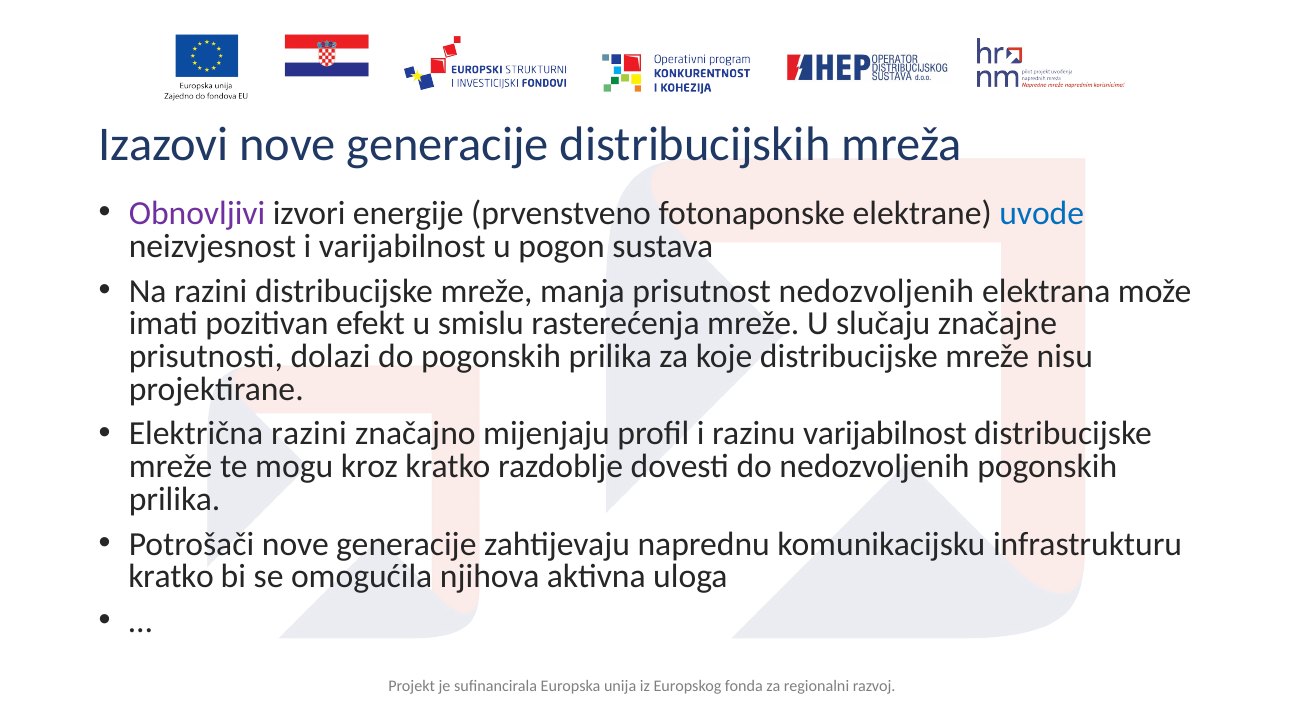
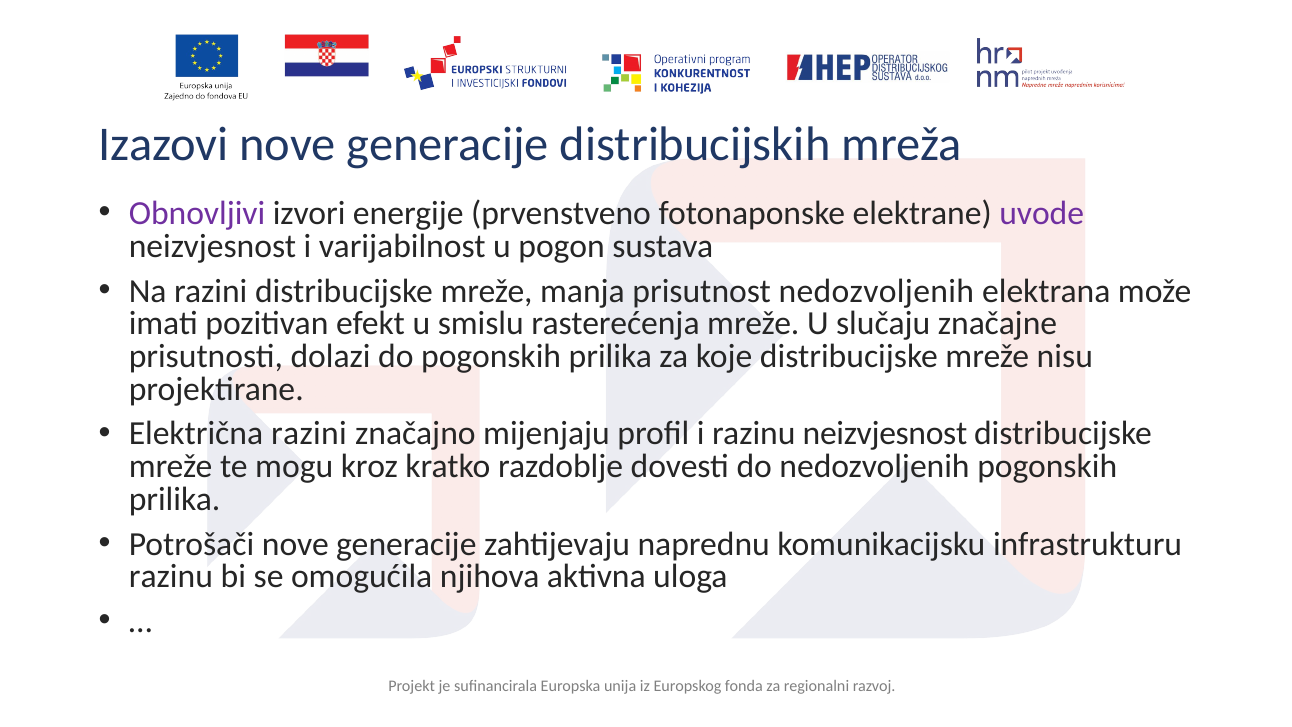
uvode colour: blue -> purple (1042, 213)
razinu varijabilnost: varijabilnost -> neizvjesnost (885, 434)
kratko: kratko -> razinu (171, 577)
